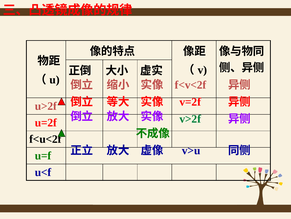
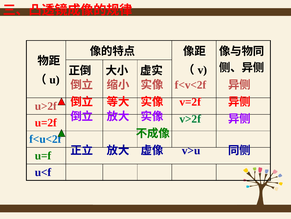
f<u<2f colour: black -> blue (45, 139)
